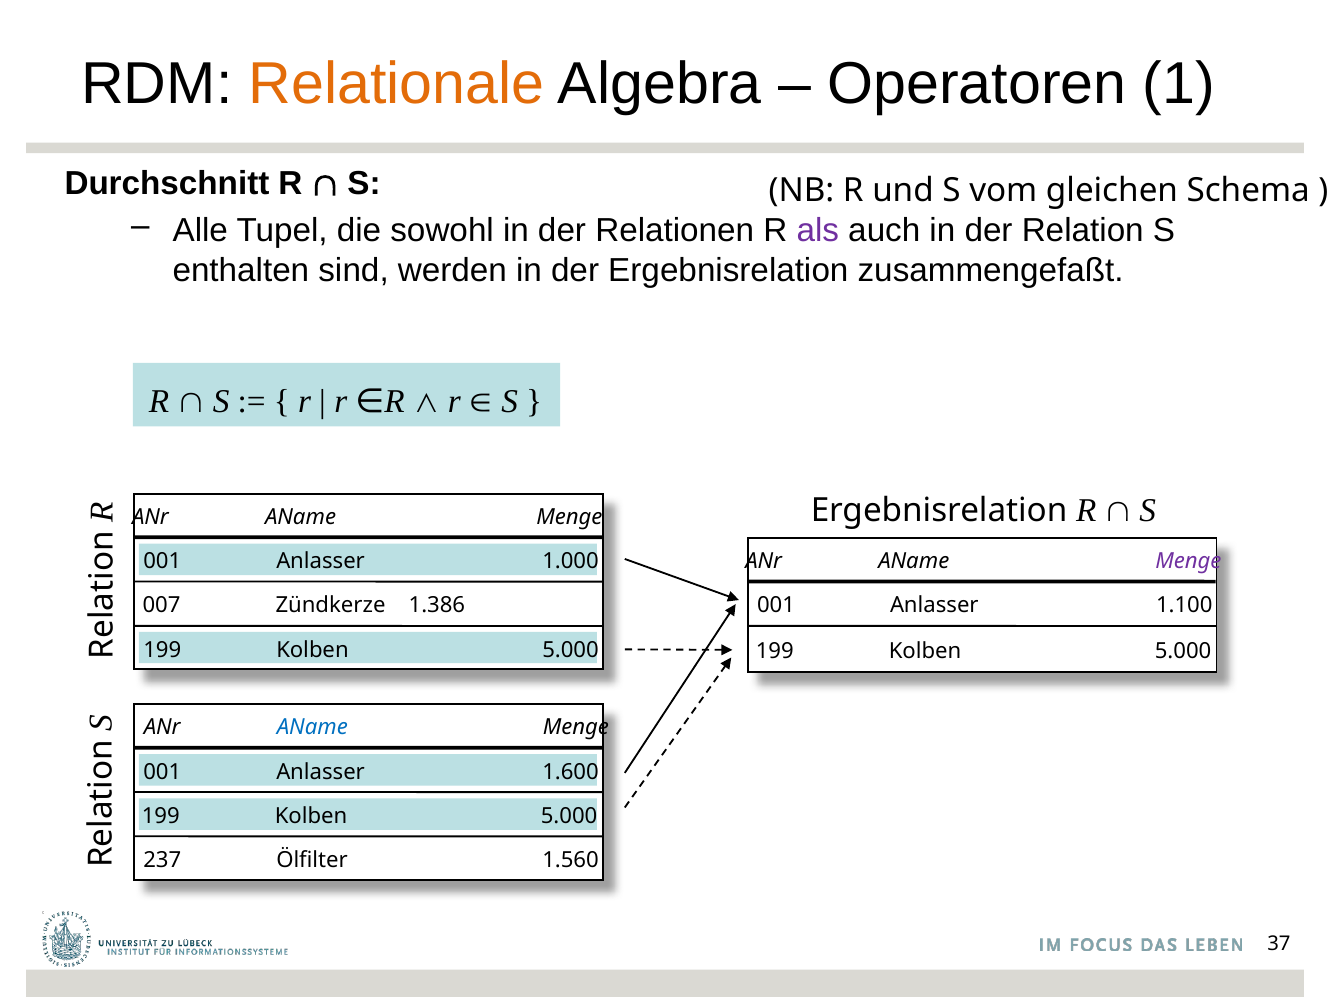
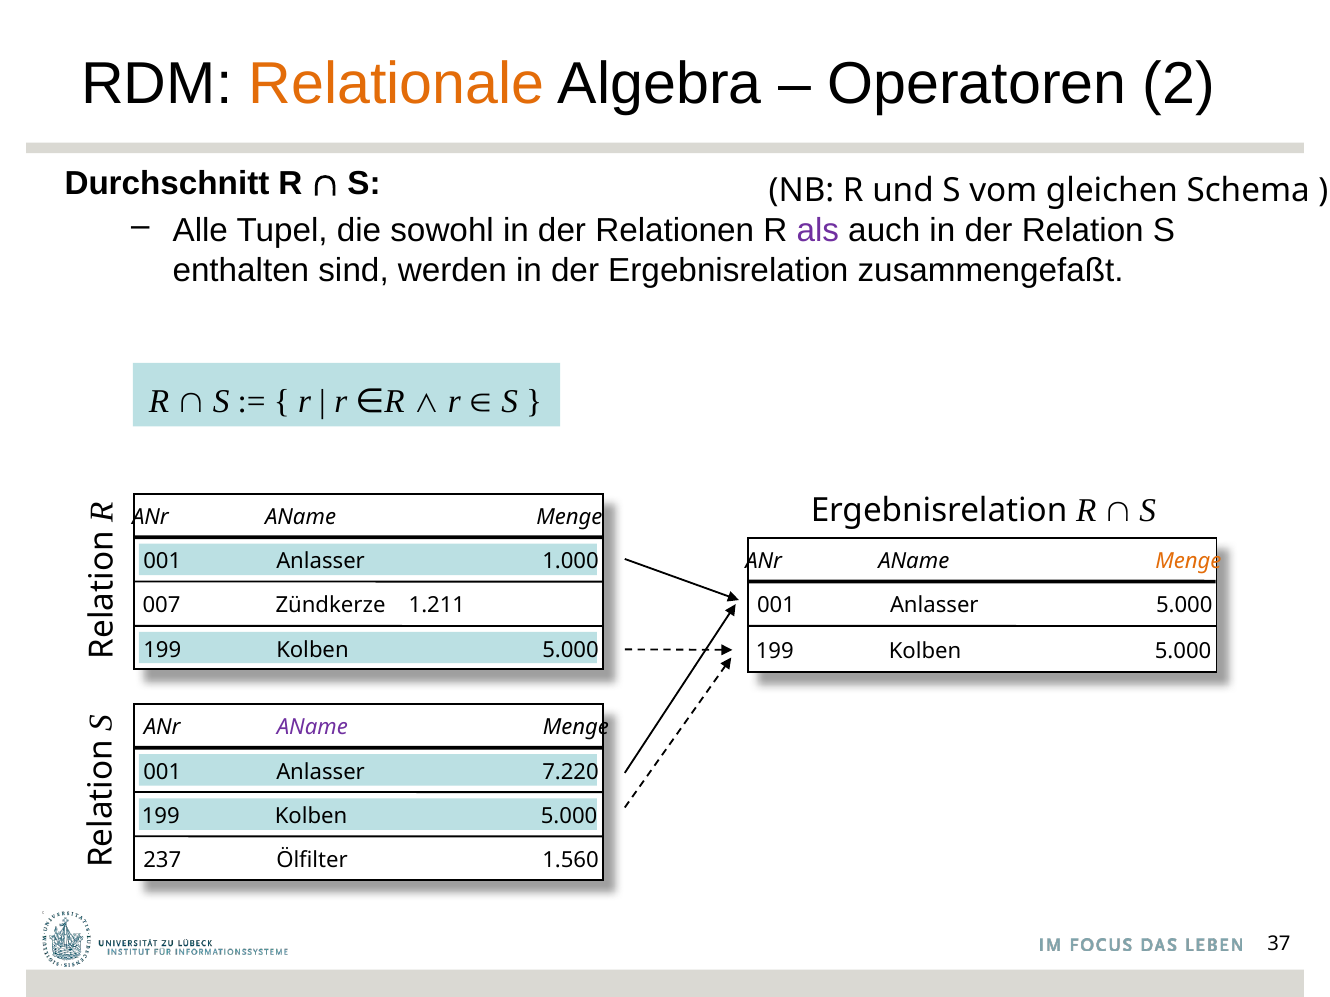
1: 1 -> 2 (1179, 84)
Menge colour: purple -> orange (1188, 562)
1.386: 1.386 -> 1.211 (437, 606)
Anlasser 1.100: 1.100 -> 5.000 (1184, 606)
AName colour: blue -> purple (312, 728)
1.600: 1.600 -> 7.220 (571, 772)
